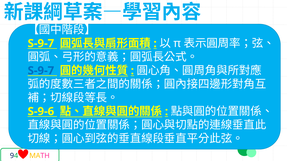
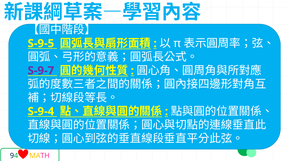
S-9-7: S-9-7 -> S-9-5 (41, 44)
S-9-7 colour: blue -> purple (41, 71)
S-9-6: S-9-6 -> S-9-4 (41, 112)
